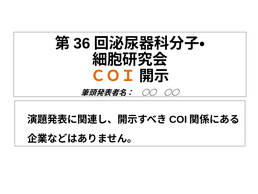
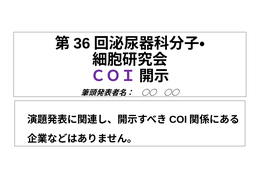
ＣＯＩ colour: orange -> purple (113, 76)
